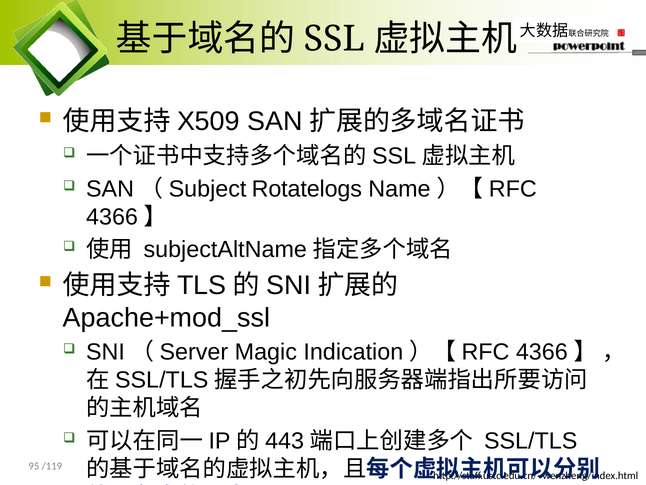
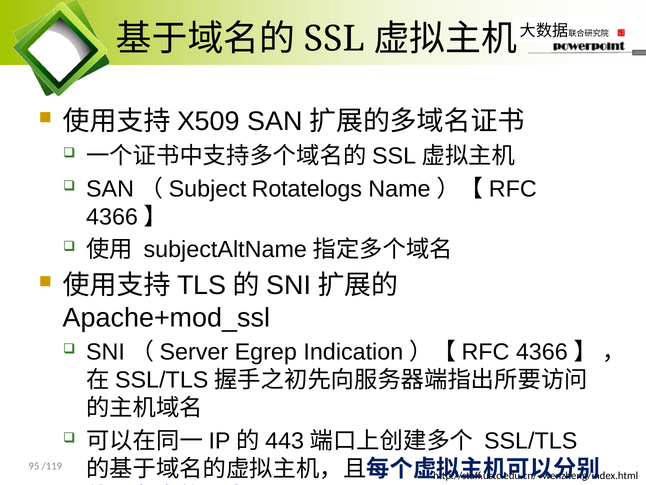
Magic: Magic -> Egrep (266, 352)
